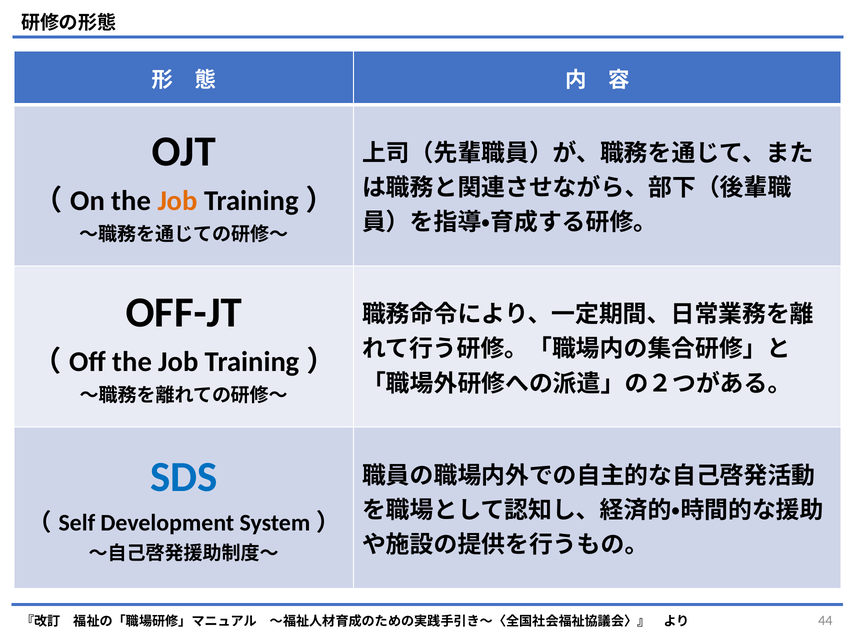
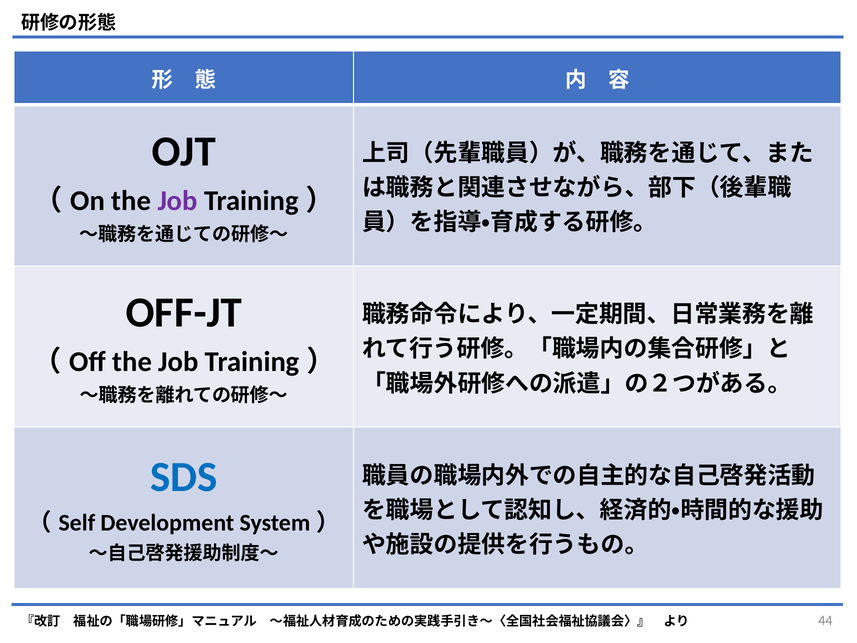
Job colour: orange -> purple (178, 201)
